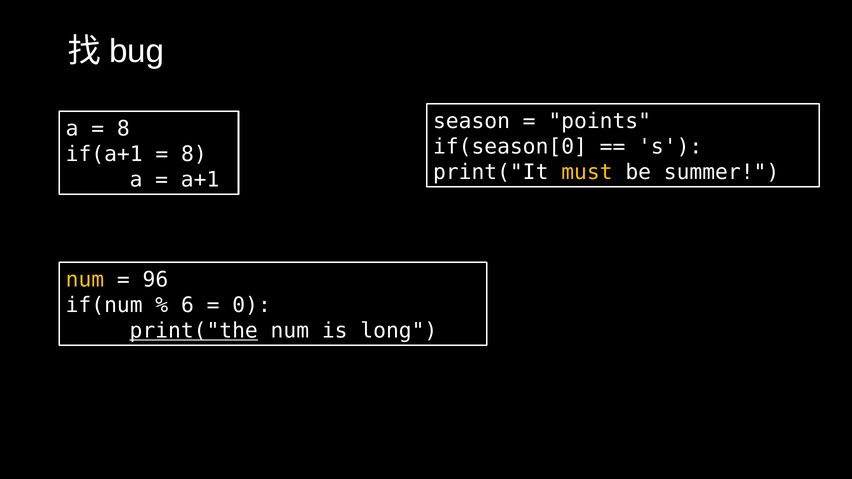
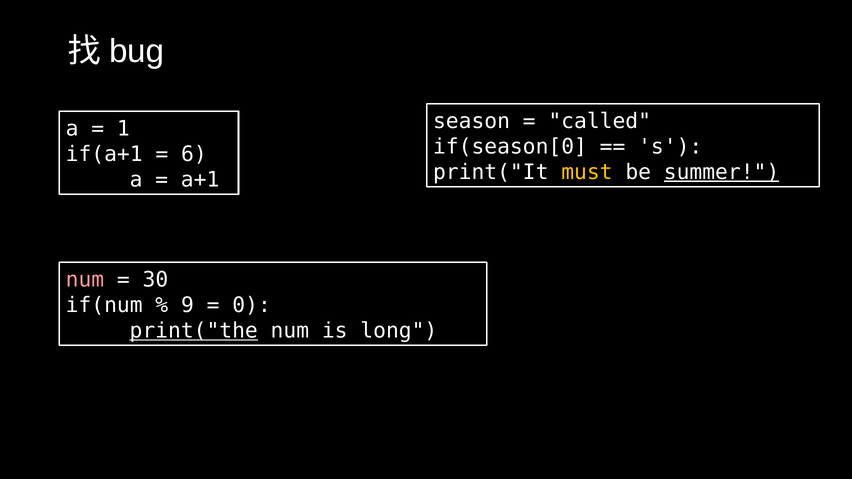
points: points -> called (600, 121)
8: 8 -> 1 (123, 129)
8: 8 -> 6 (194, 154)
summer underline: none -> present (722, 172)
num colour: yellow -> pink (85, 280)
96: 96 -> 30 (155, 280)
6: 6 -> 9 (187, 306)
